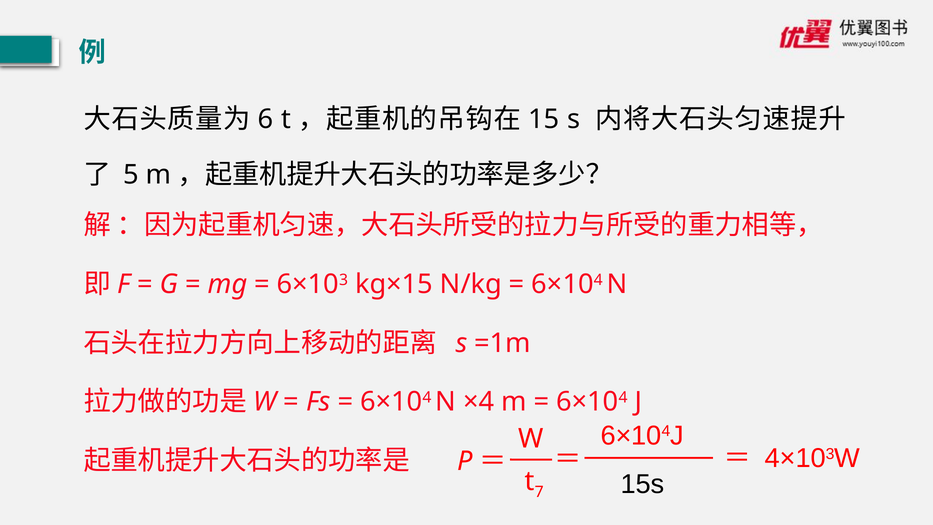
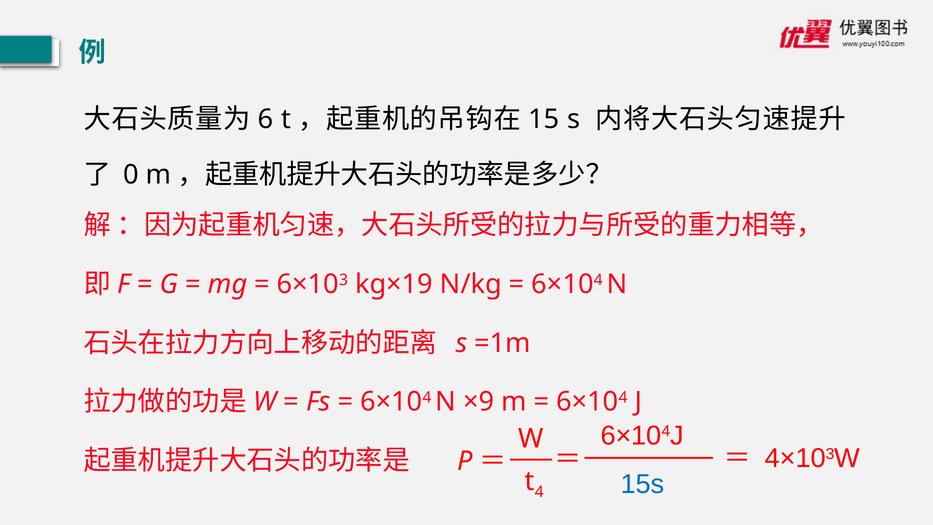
5: 5 -> 0 (131, 175)
kg×15: kg×15 -> kg×19 (394, 284)
×4: ×4 -> ×9 (479, 402)
15s colour: black -> blue (643, 484)
7: 7 -> 4 (539, 492)
